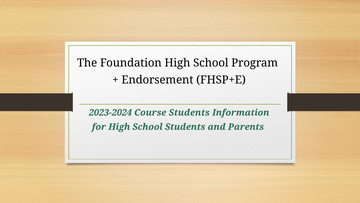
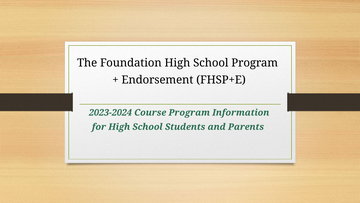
Course Students: Students -> Program (189, 112)
